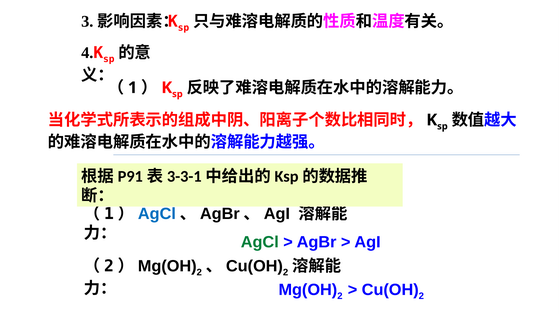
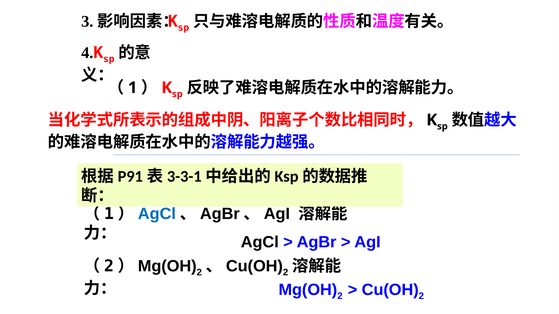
AgCl colour: green -> black (260, 243)
